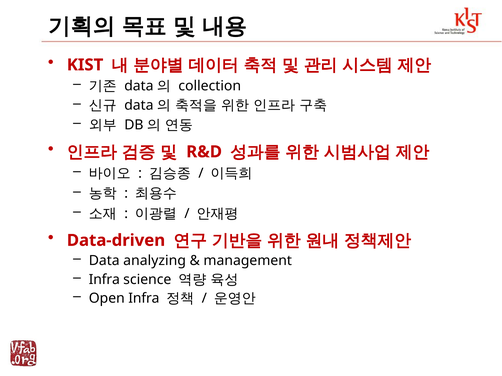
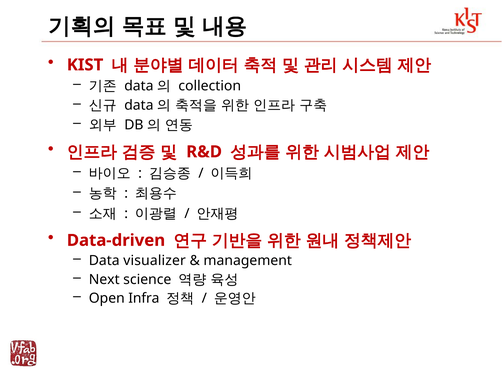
analyzing: analyzing -> visualizer (155, 261)
Infra: Infra -> Next (104, 280)
